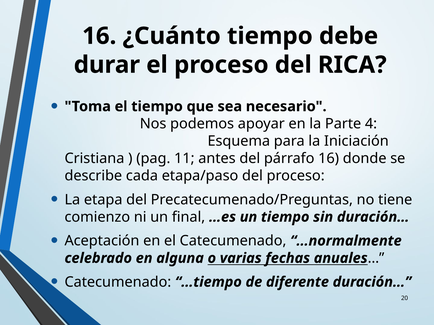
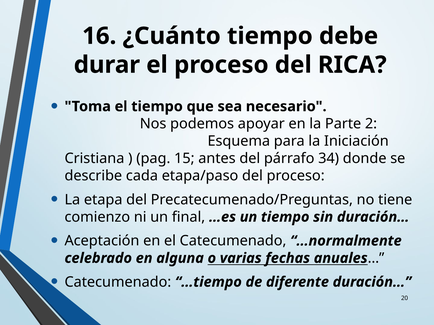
4: 4 -> 2 (371, 124)
11: 11 -> 15 (184, 159)
párrafo 16: 16 -> 34 (329, 159)
